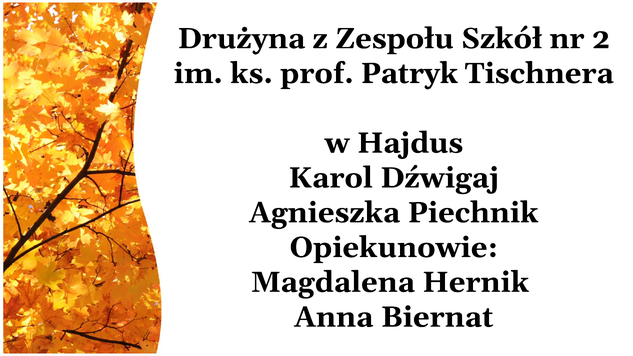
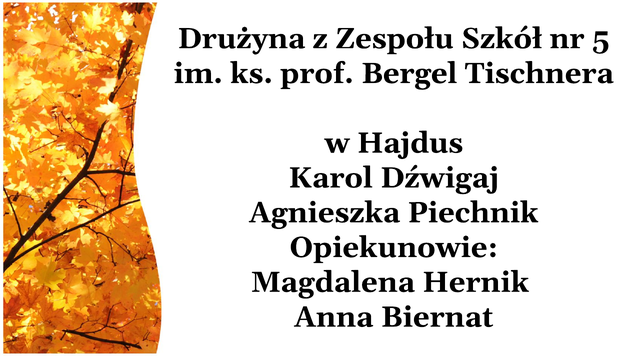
2: 2 -> 5 (601, 39)
Patryk: Patryk -> Bergel (409, 73)
